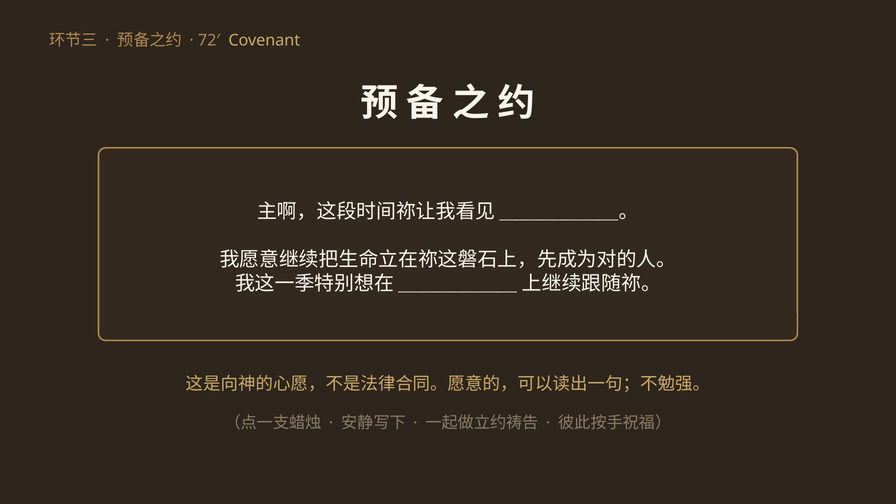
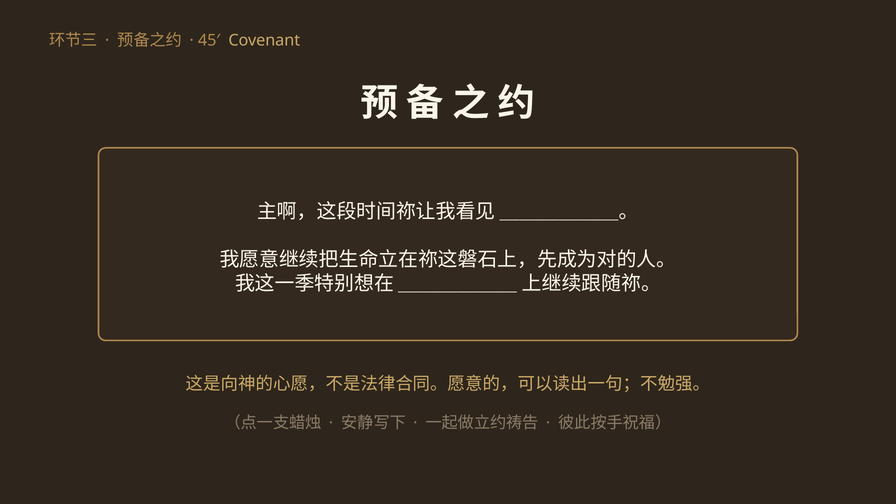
72′: 72′ -> 45′ (209, 41)
